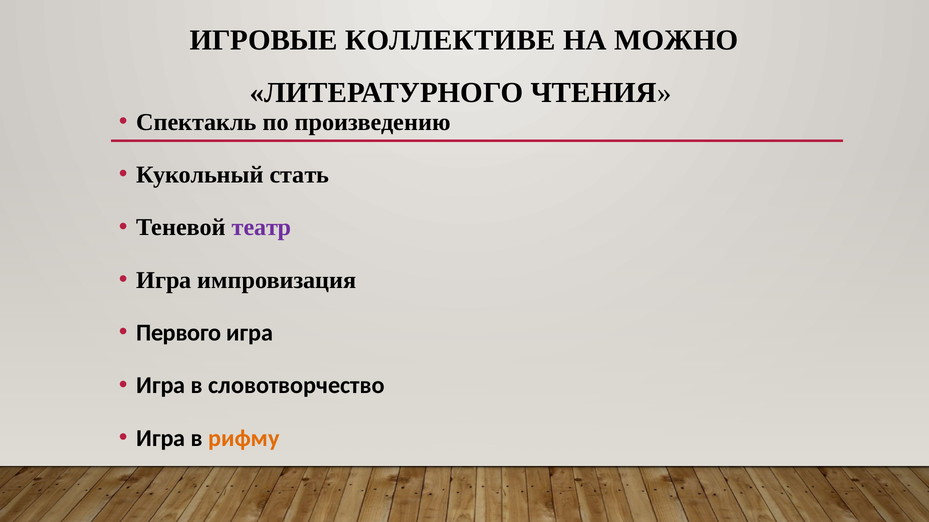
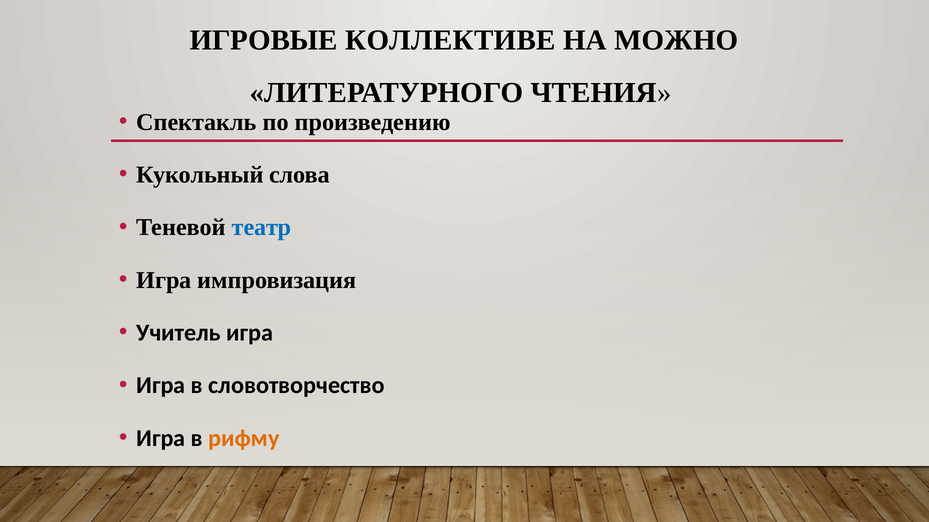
стать: стать -> слова (300, 175)
театр colour: purple -> blue (262, 228)
Первого: Первого -> Учитель (179, 333)
